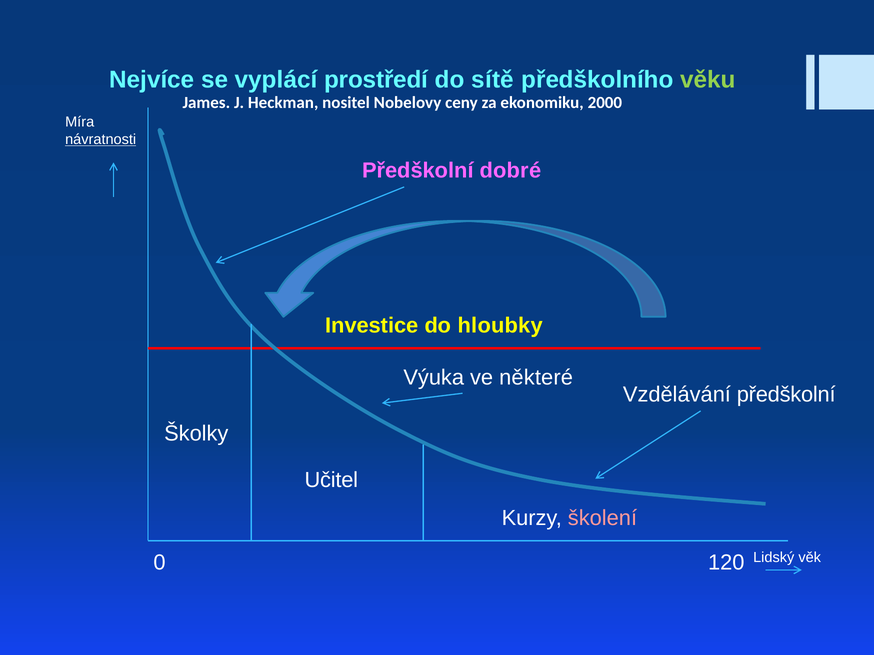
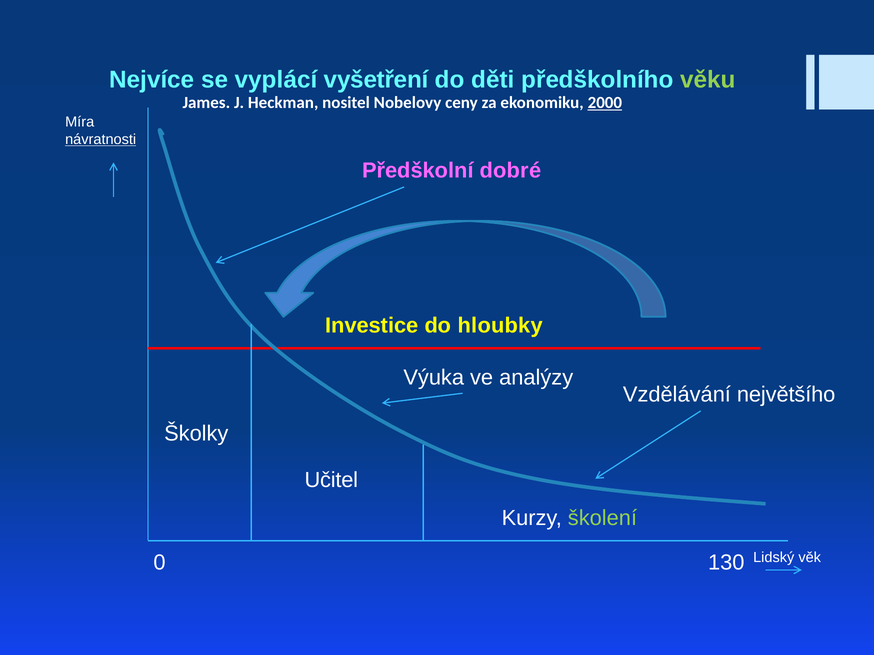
prostředí: prostředí -> vyšetření (376, 80)
sítě: sítě -> děti (493, 80)
2000 underline: none -> present (605, 103)
některé: některé -> analýzy (536, 378)
Vzdělávání předškolní: předškolní -> největšího (786, 395)
školení colour: pink -> light green (602, 518)
120: 120 -> 130 (726, 563)
